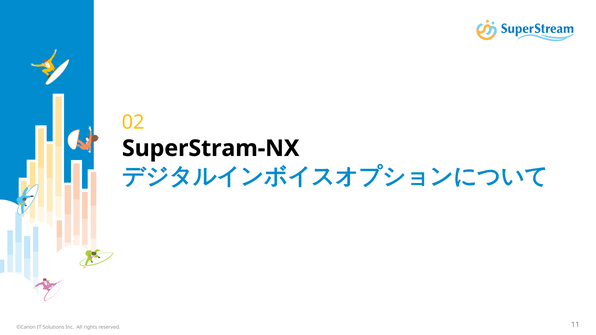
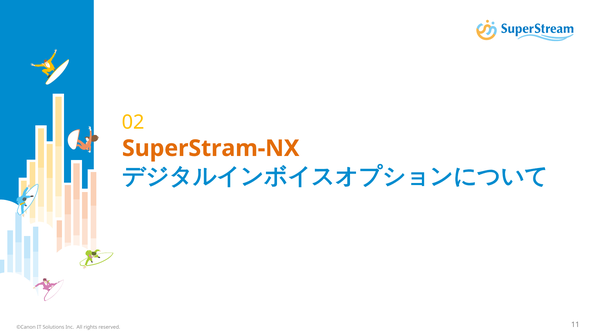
SuperStram-NX colour: black -> orange (211, 148)
